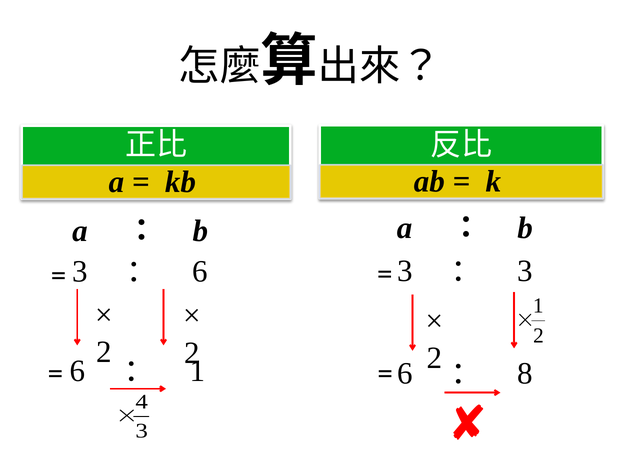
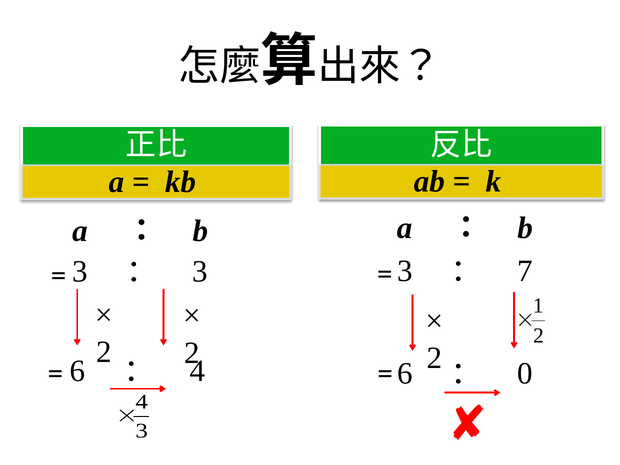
3: 3 -> 7 (525, 271)
6: 6 -> 3 (200, 271)
1: 1 -> 4 (198, 371)
8: 8 -> 0 (525, 373)
